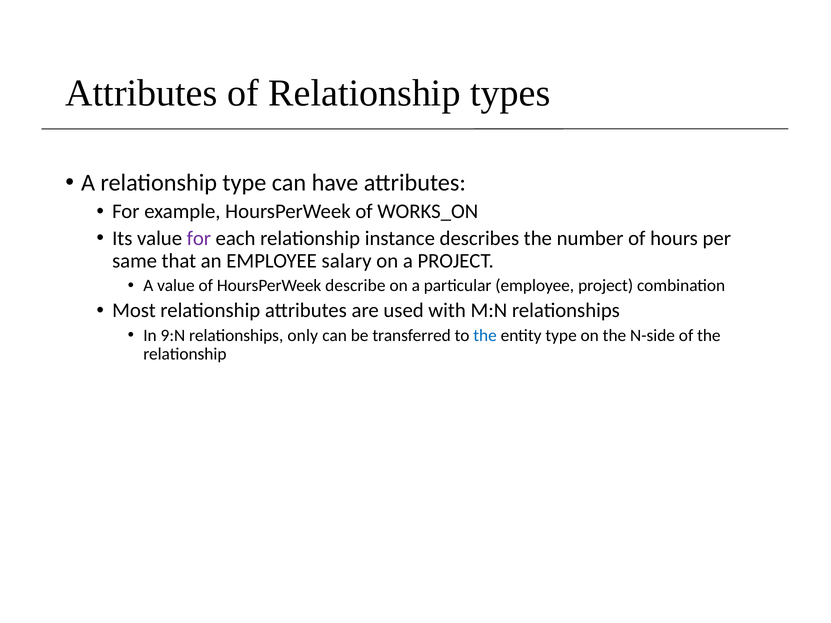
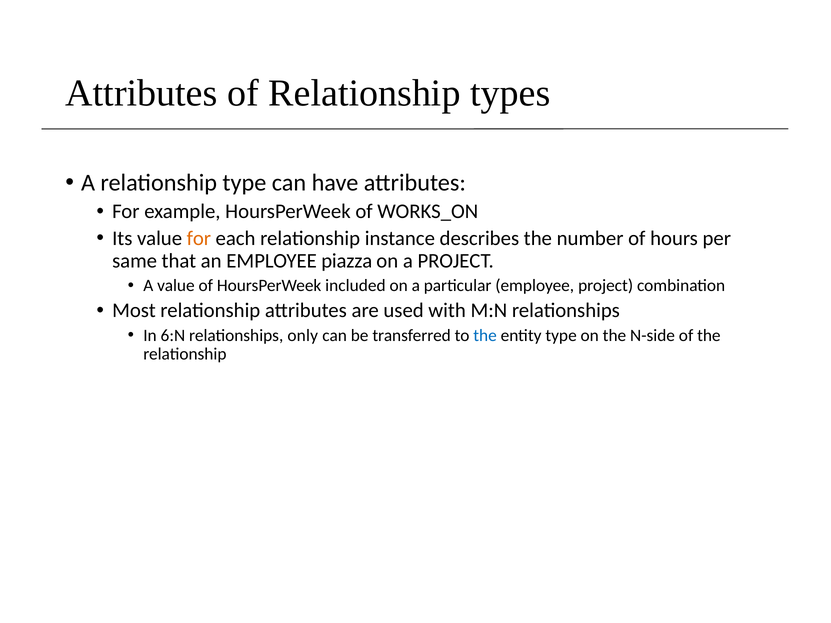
for colour: purple -> orange (199, 238)
salary: salary -> piazza (347, 261)
describe: describe -> included (355, 286)
9:N: 9:N -> 6:N (173, 336)
